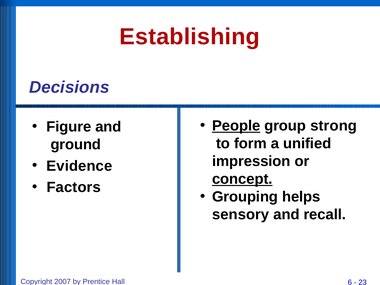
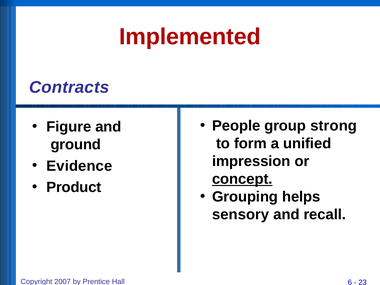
Establishing: Establishing -> Implemented (190, 37)
Decisions: Decisions -> Contracts (69, 87)
People underline: present -> none (236, 126)
Factors: Factors -> Product (74, 187)
